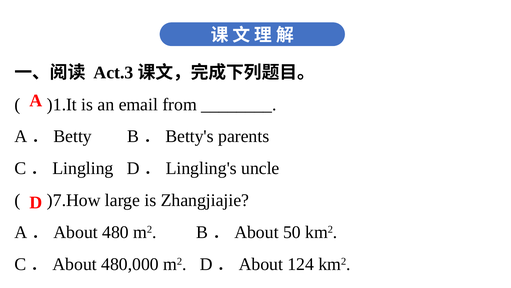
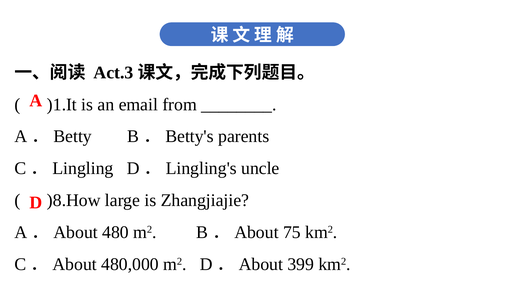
)7.How: )7.How -> )8.How (74, 200)
50: 50 -> 75 (292, 232)
124: 124 -> 399 (301, 264)
